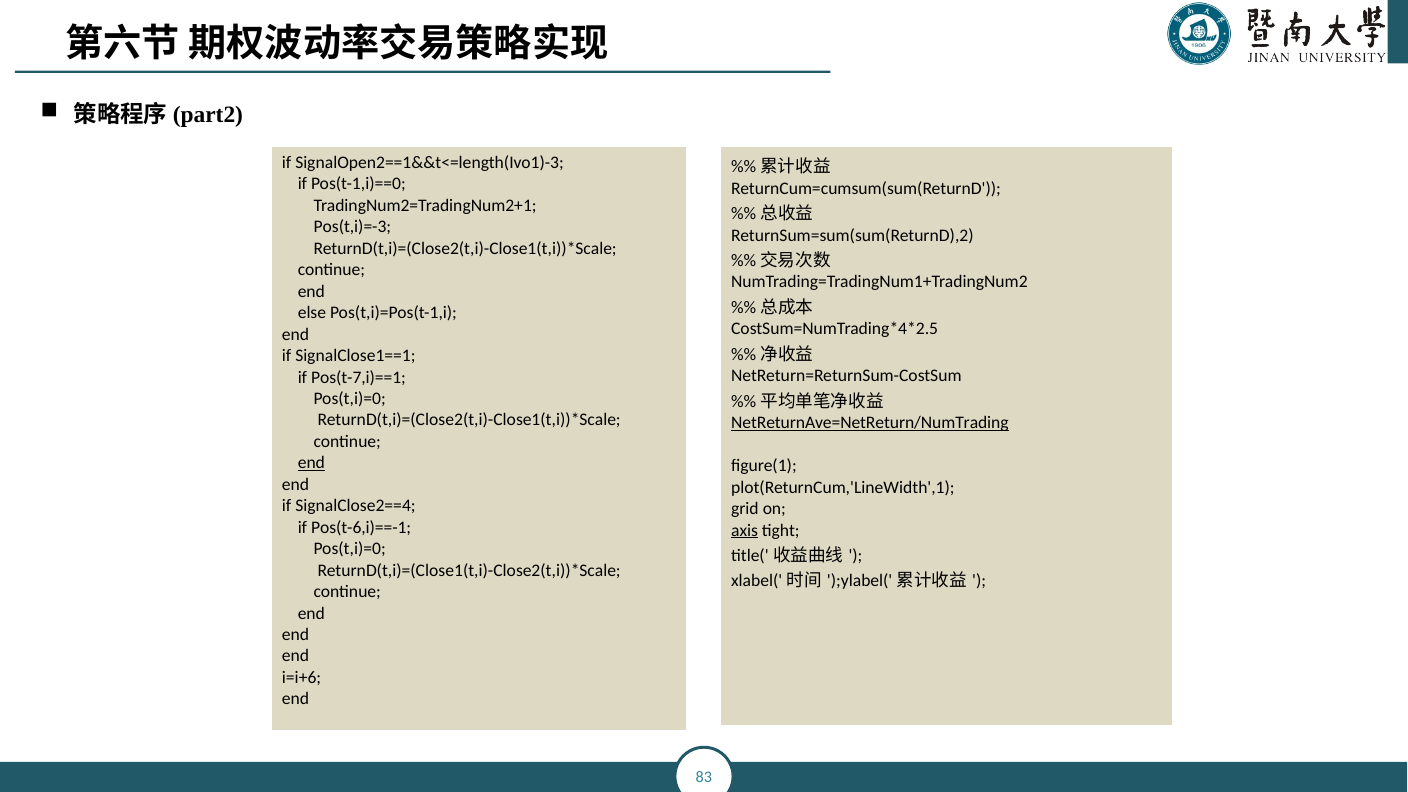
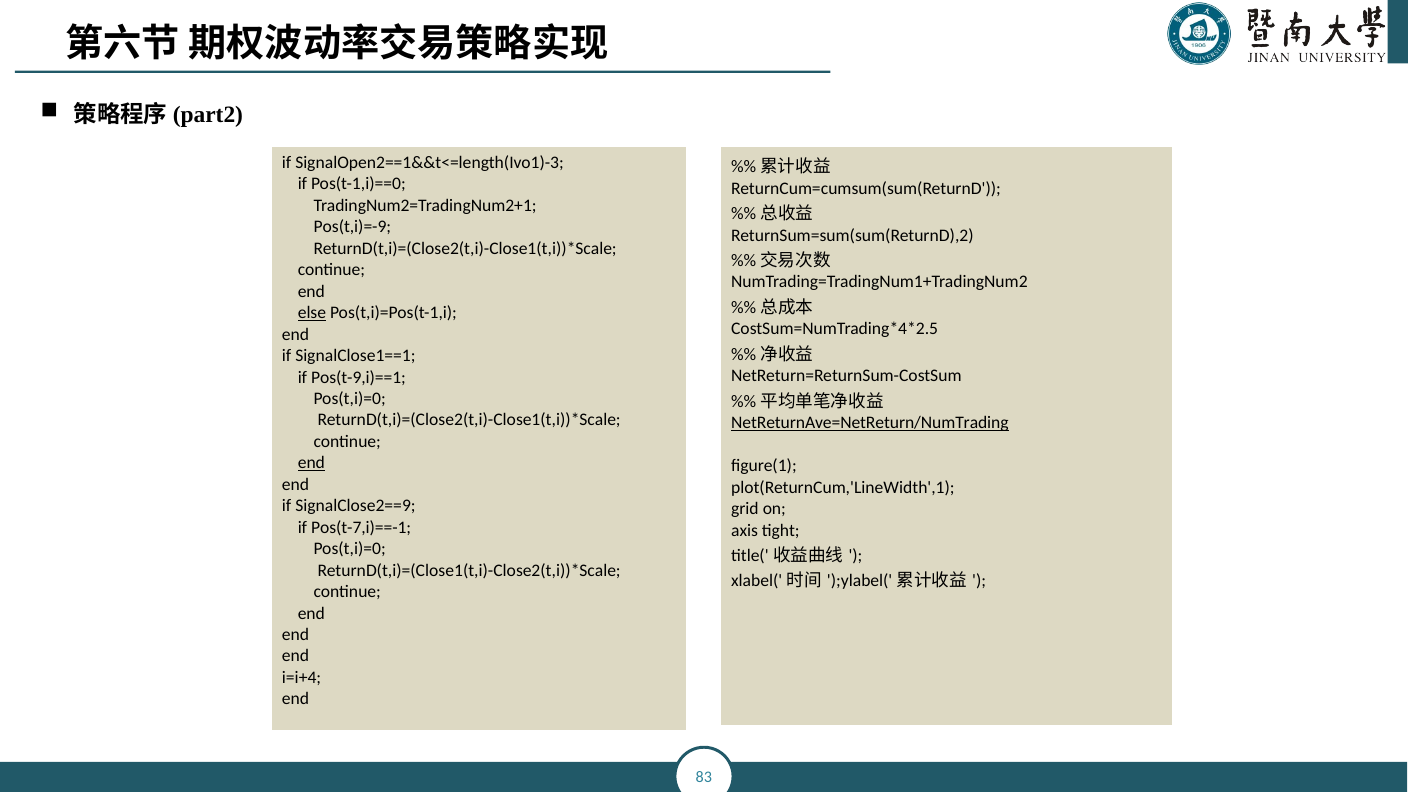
Pos(t,i)=-3: Pos(t,i)=-3 -> Pos(t,i)=-9 (352, 227)
else underline: none -> present (312, 313)
Pos(t-7,i)==1: Pos(t-7,i)==1 -> Pos(t-9,i)==1 (358, 377)
SignalClose2==4: SignalClose2==4 -> SignalClose2==9 (355, 506)
Pos(t-6,i)==-1: Pos(t-6,i)==-1 -> Pos(t-7,i)==-1 (361, 528)
axis underline: present -> none (745, 531)
i=i+6: i=i+6 -> i=i+4 (302, 678)
